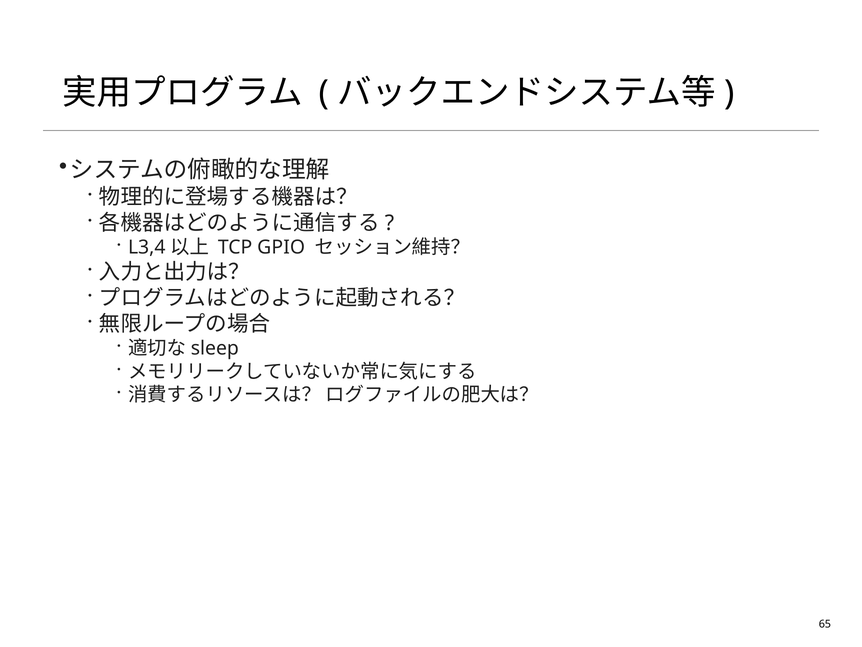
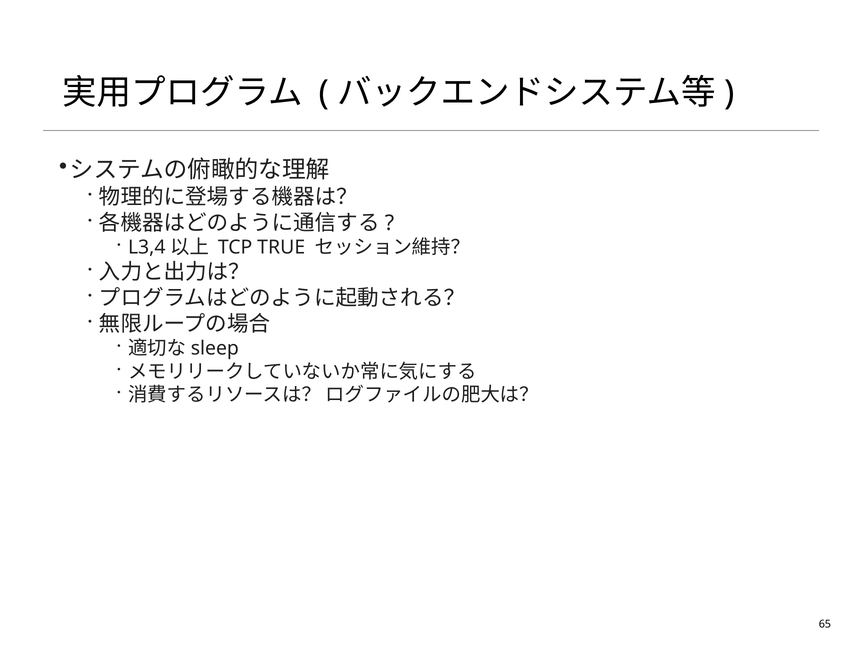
GPIO: GPIO -> TRUE (281, 247)
